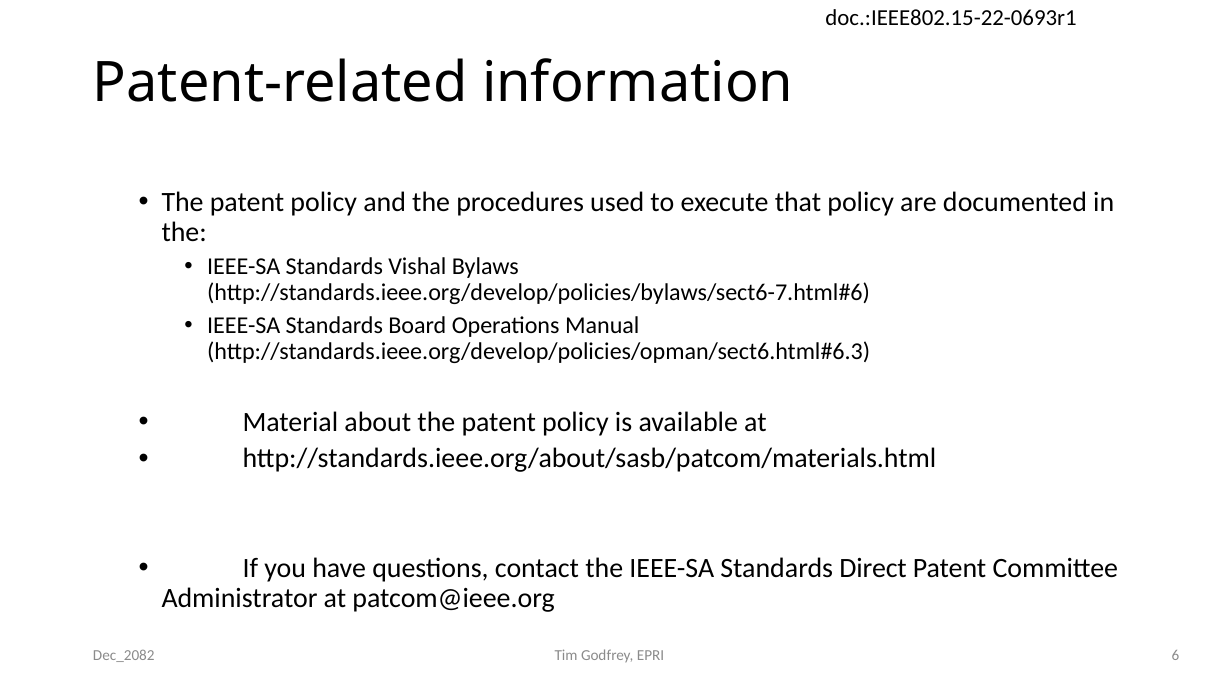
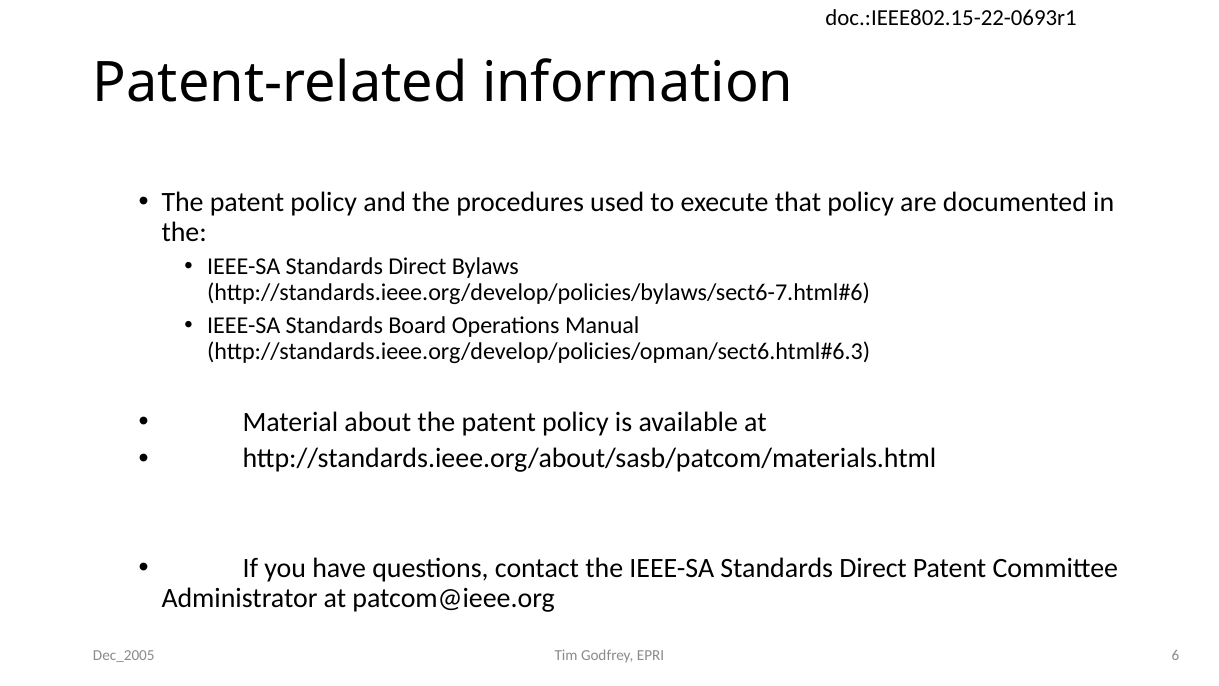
Vishal: Vishal -> Direct (417, 267)
Dec_2082: Dec_2082 -> Dec_2005 (124, 655)
